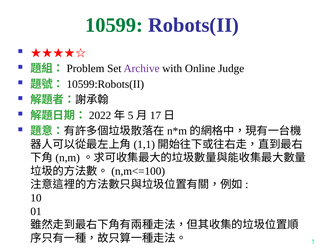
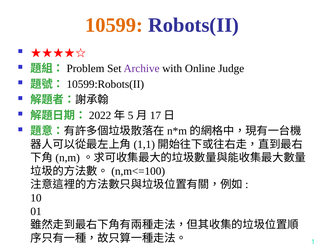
10599 colour: green -> orange (114, 25)
